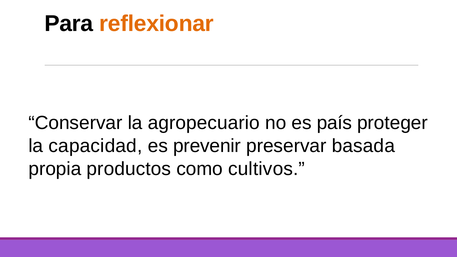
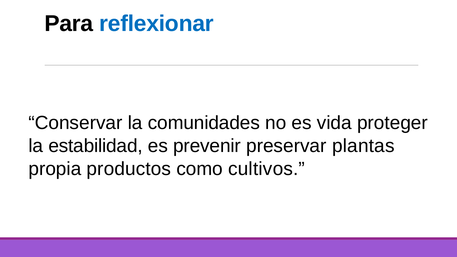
reflexionar colour: orange -> blue (157, 24)
agropecuario: agropecuario -> comunidades (204, 123)
país: país -> vida (334, 123)
capacidad: capacidad -> estabilidad (96, 146)
basada: basada -> plantas (363, 146)
